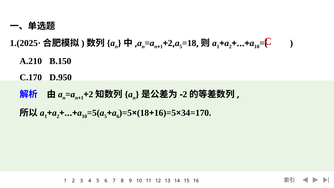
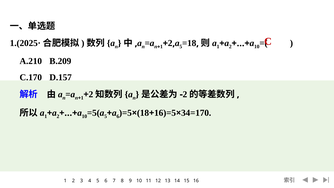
B.150: B.150 -> B.209 (60, 61)
D.950: D.950 -> D.157 (61, 77)
